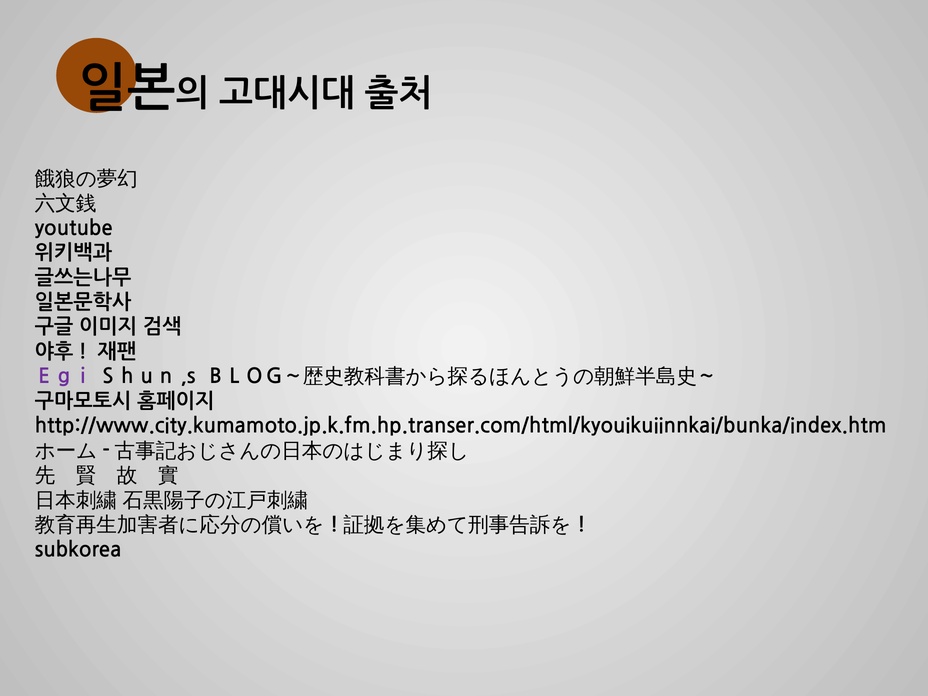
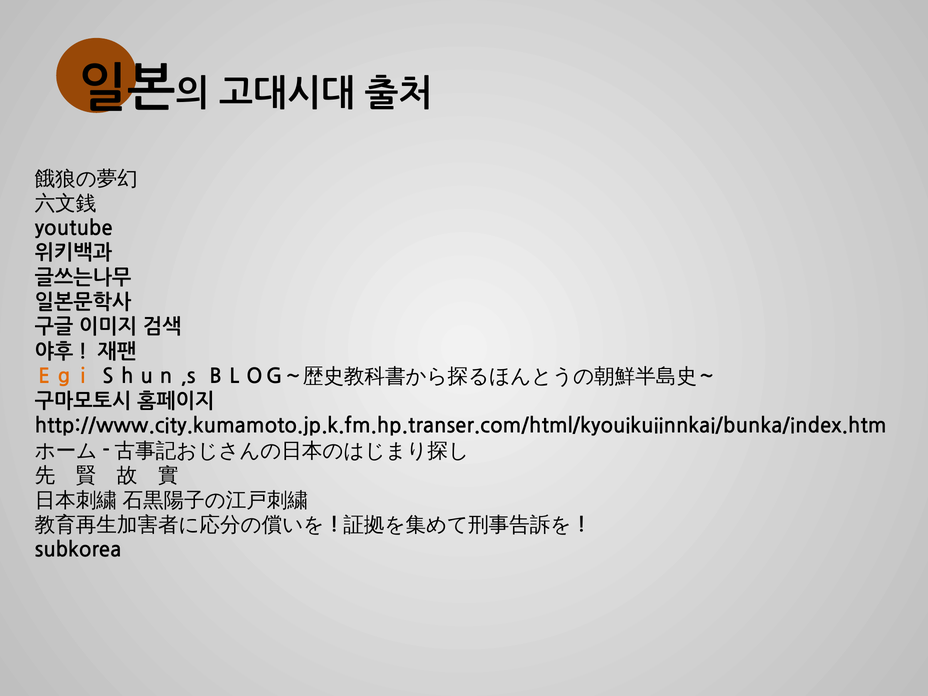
Ｅｇｉ colour: purple -> orange (64, 377)
